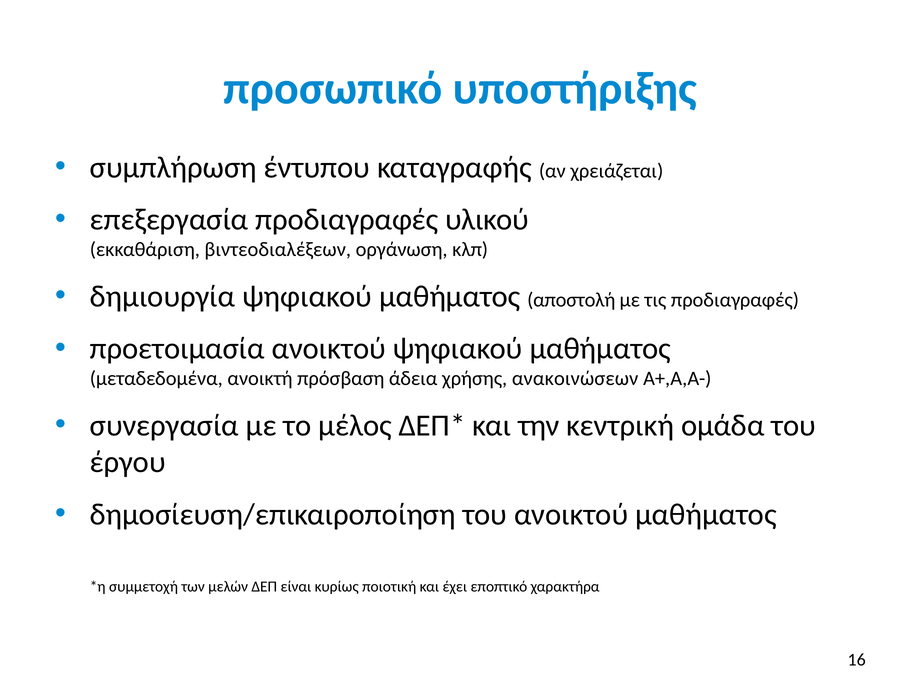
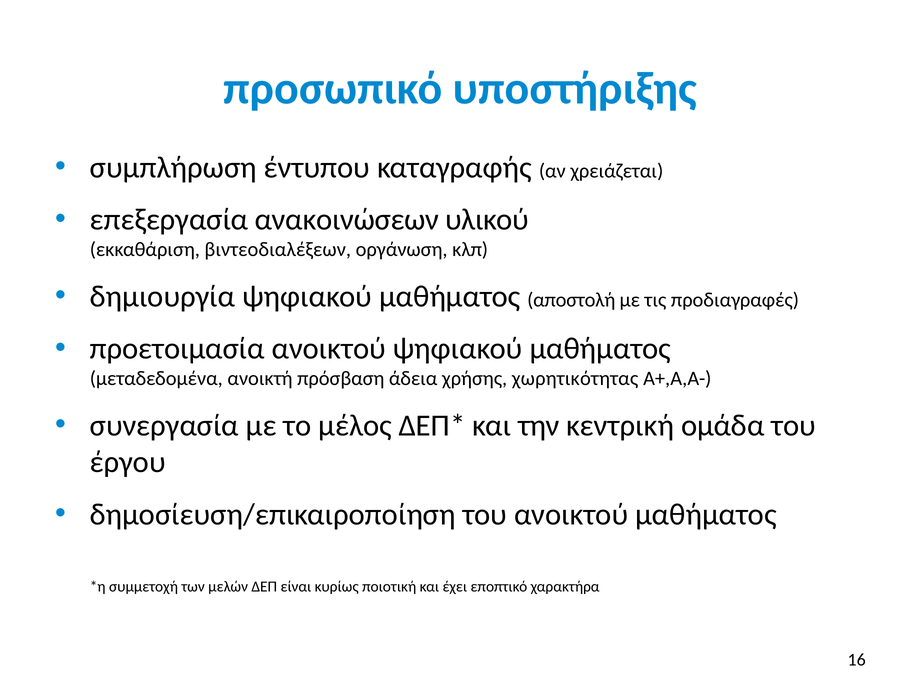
επεξεργασία προδιαγραφές: προδιαγραφές -> ανακοινώσεων (347, 220)
ανακοινώσεων: ανακοινώσεων -> χωρητικότητας (575, 379)
